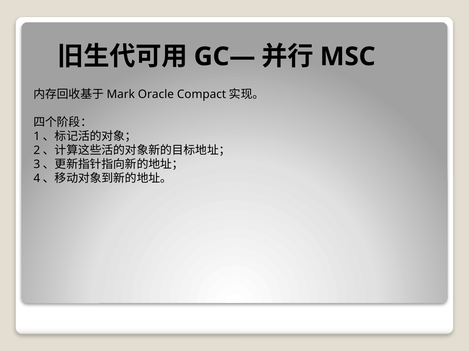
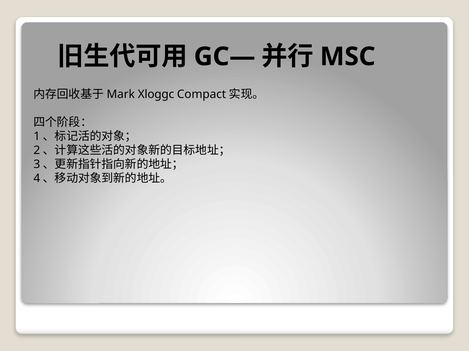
Oracle: Oracle -> Xloggc (156, 94)
